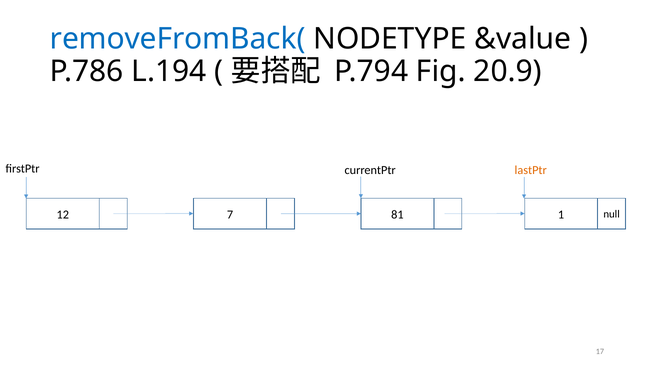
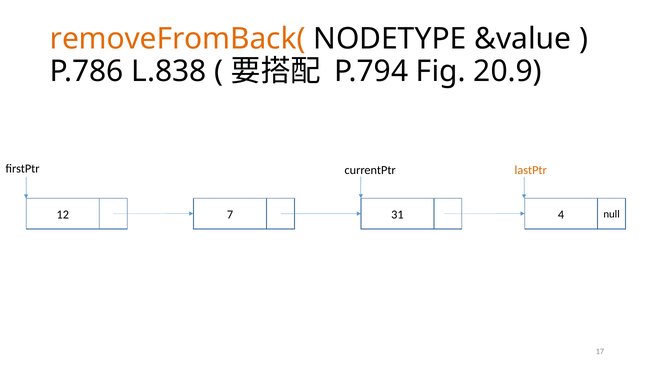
removeFromBack( colour: blue -> orange (178, 39)
L.194: L.194 -> L.838 (169, 71)
81: 81 -> 31 (397, 214)
1: 1 -> 4 (561, 214)
